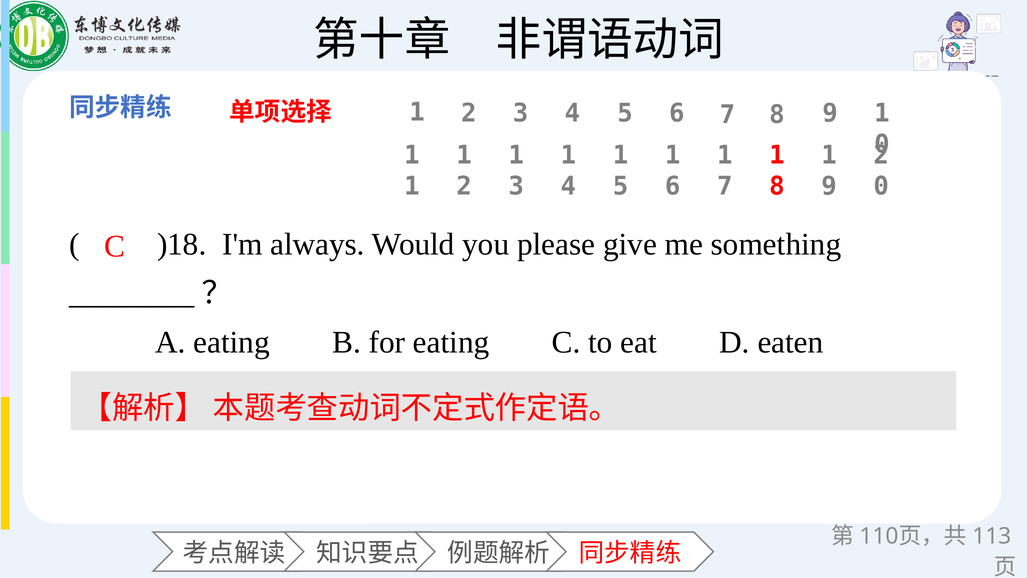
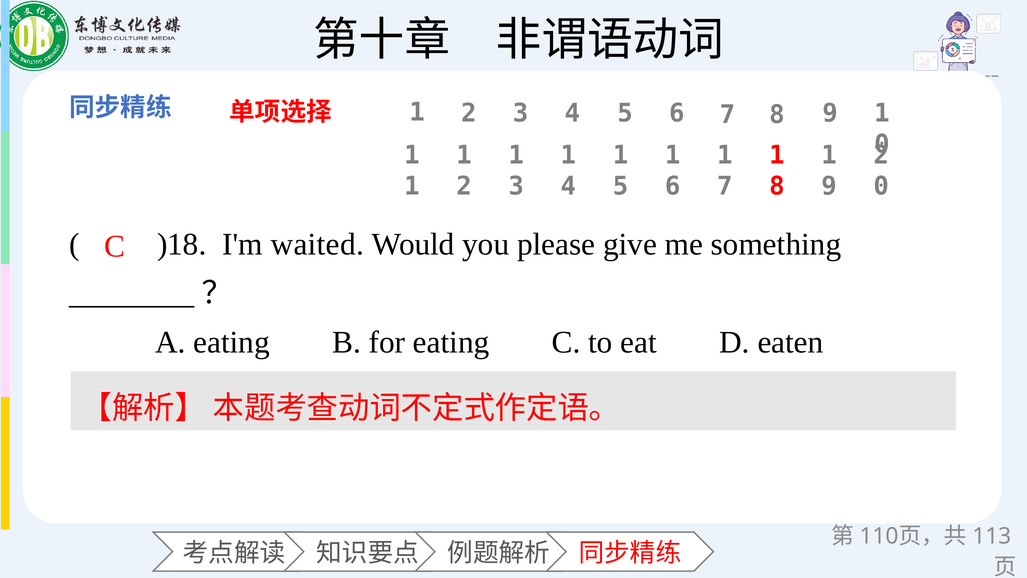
always: always -> waited (317, 244)
